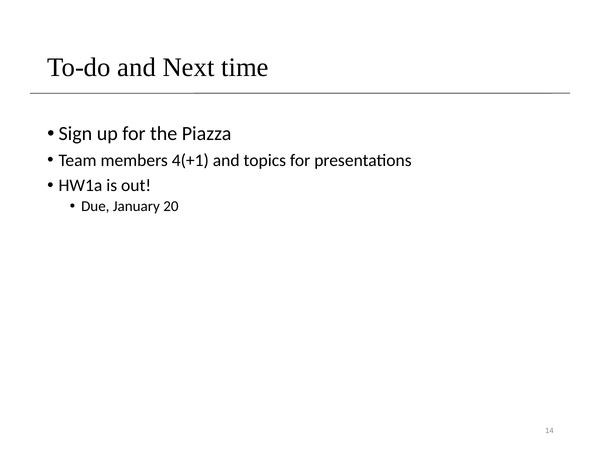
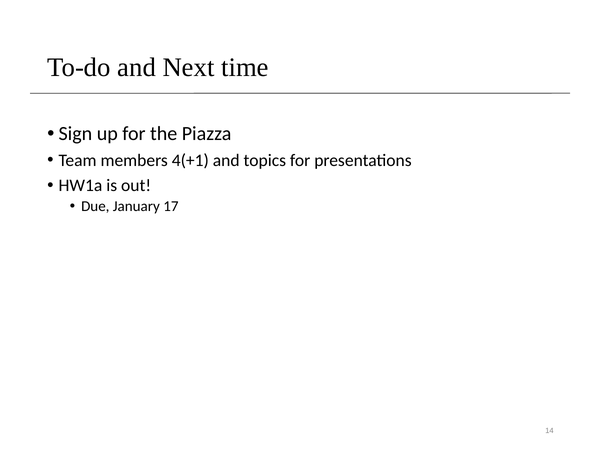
20: 20 -> 17 (171, 206)
